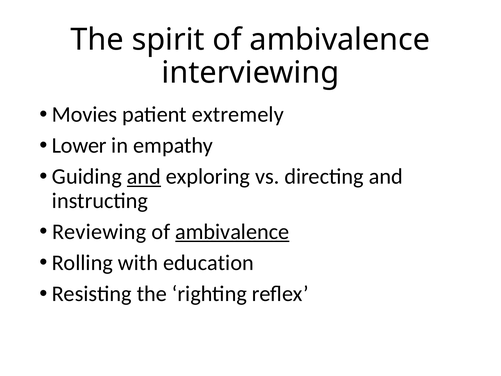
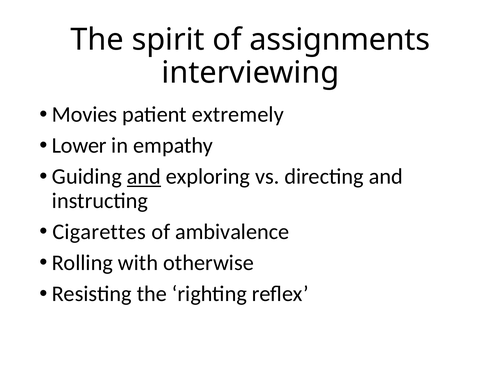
spirit of ambivalence: ambivalence -> assignments (340, 40)
Reviewing: Reviewing -> Cigarettes (99, 232)
ambivalence underline: present -> none (232, 232)
education: education -> otherwise (209, 263)
